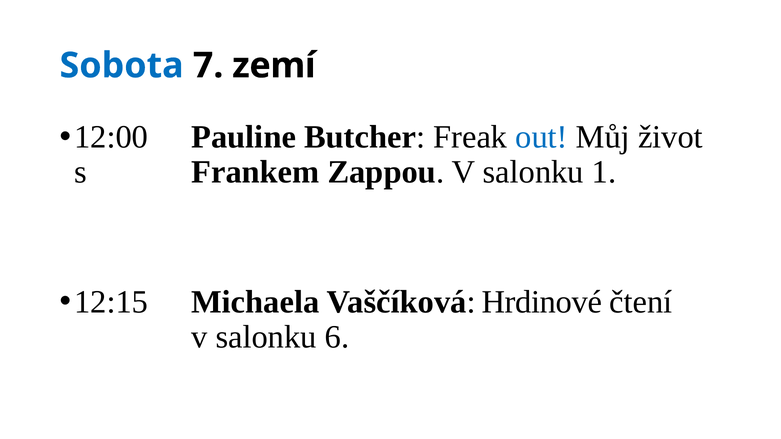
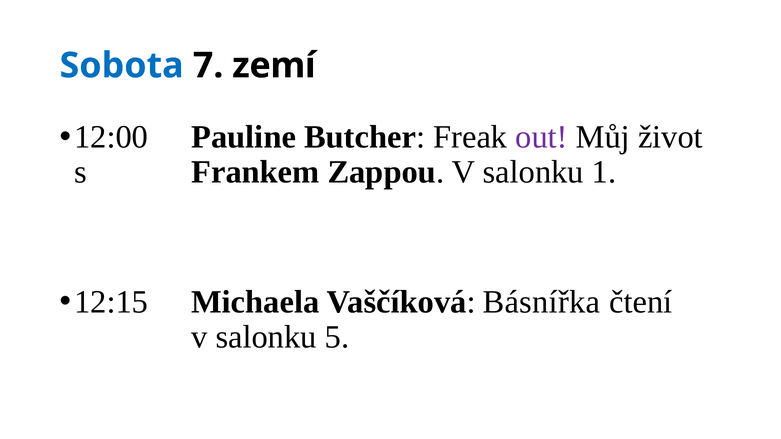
out colour: blue -> purple (541, 137)
Hrdinové: Hrdinové -> Básnířka (541, 302)
6: 6 -> 5 (337, 337)
